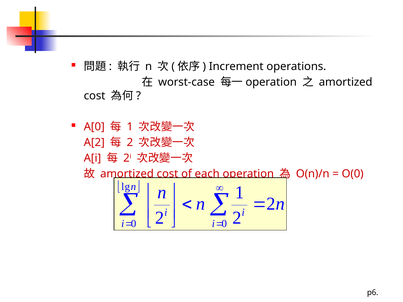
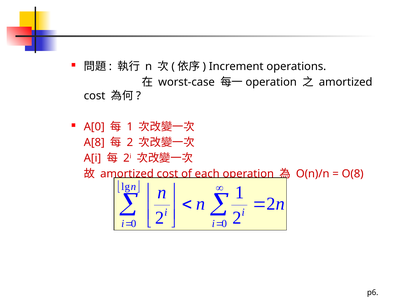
A[2: A[2 -> A[8 (94, 143)
O(0: O(0 -> O(8 (353, 174)
